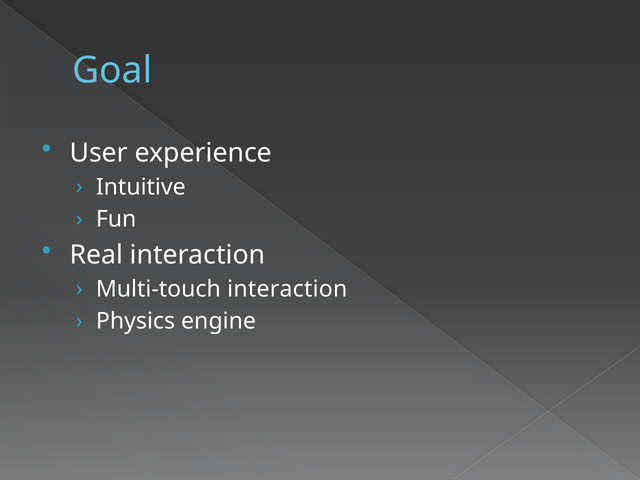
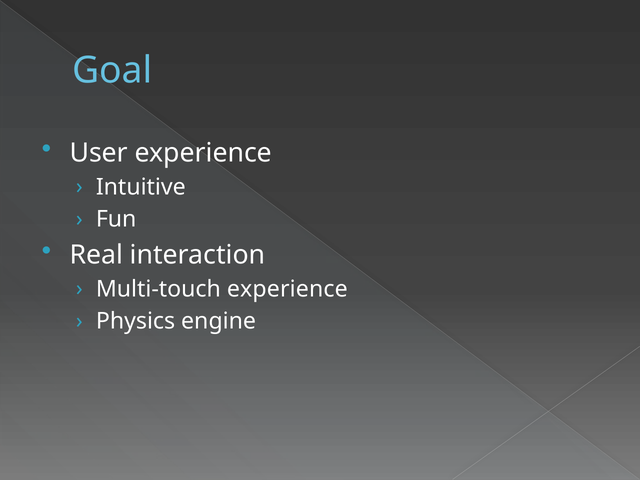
Multi-touch interaction: interaction -> experience (287, 289)
